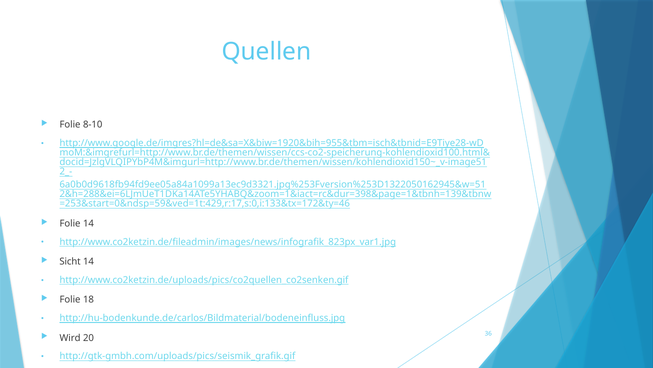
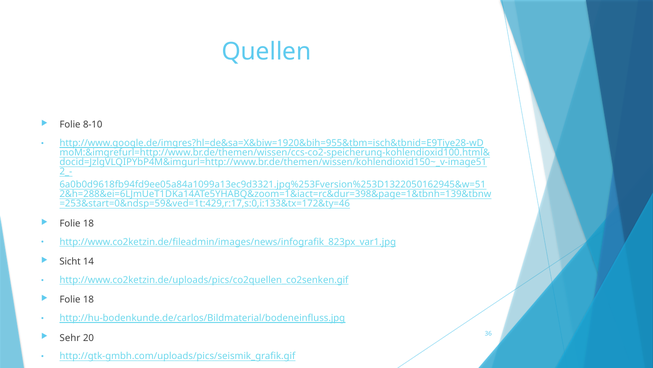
14: 14 -> 18 (88, 223)
Wird: Wird -> Sehr (70, 337)
